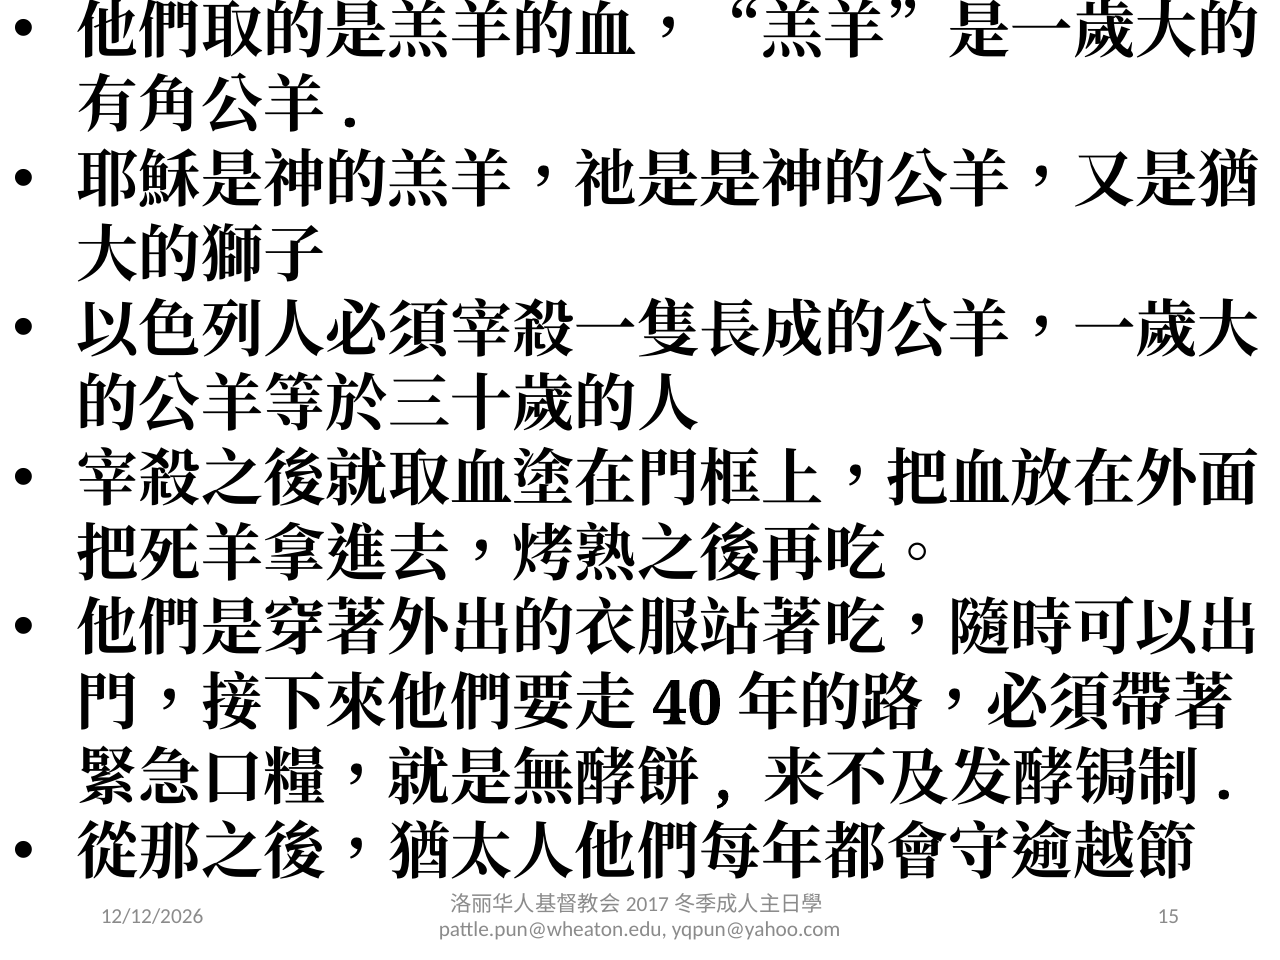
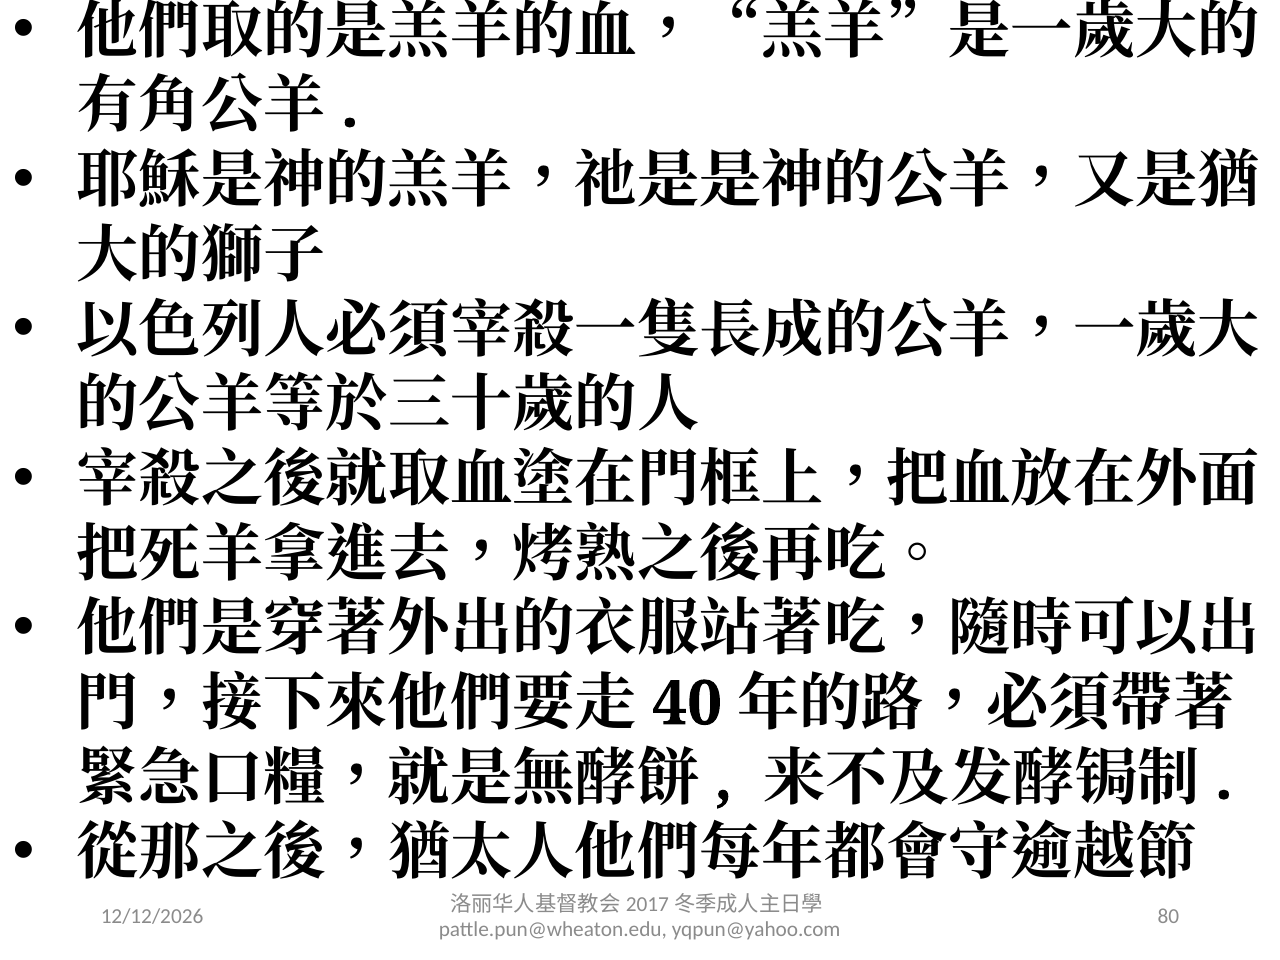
15: 15 -> 80 (1168, 917)
